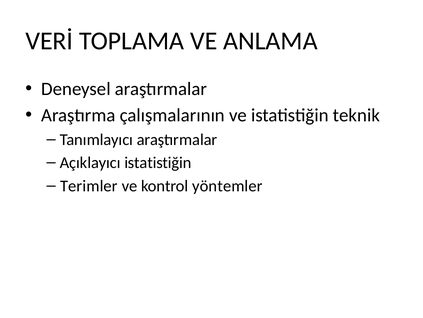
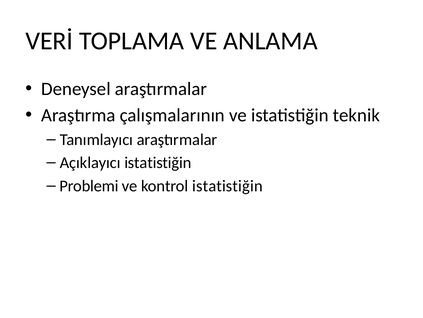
Terimler: Terimler -> Problemi (89, 185)
kontrol yöntemler: yöntemler -> istatistiğin (227, 185)
